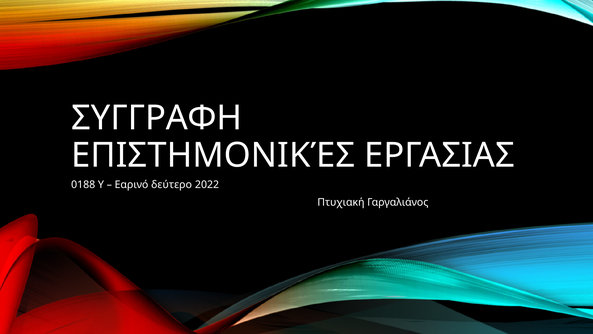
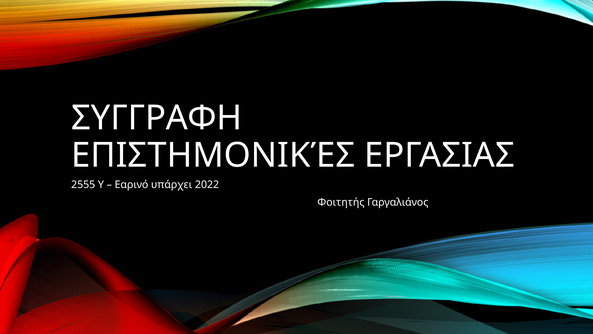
0188: 0188 -> 2555 (83, 184)
δεύτερο: δεύτερο -> υπάρχει (172, 184)
Πτυχιακή: Πτυχιακή -> Φοιτητής (341, 202)
